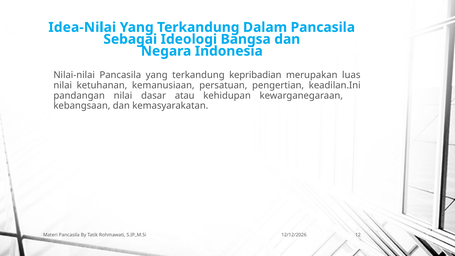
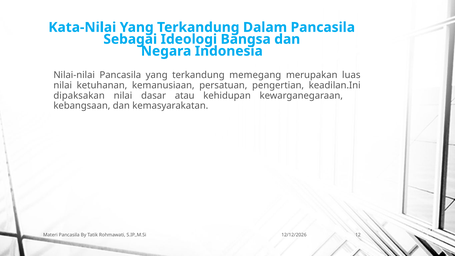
Idea-Nilai: Idea-Nilai -> Kata-Nilai (82, 27)
kepribadian: kepribadian -> memegang (255, 75)
pandangan: pandangan -> dipaksakan (79, 96)
